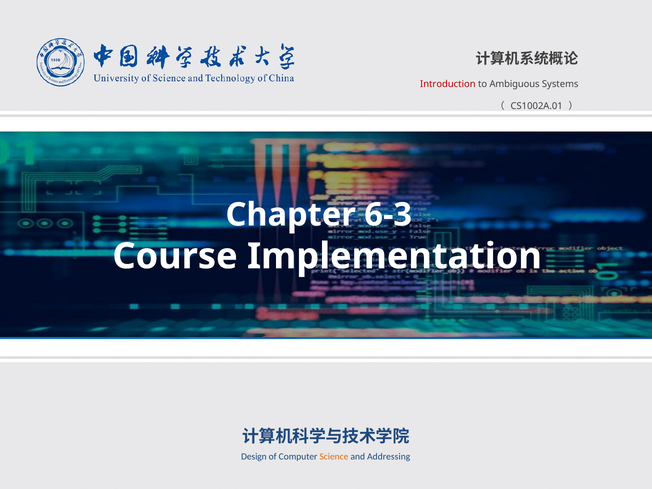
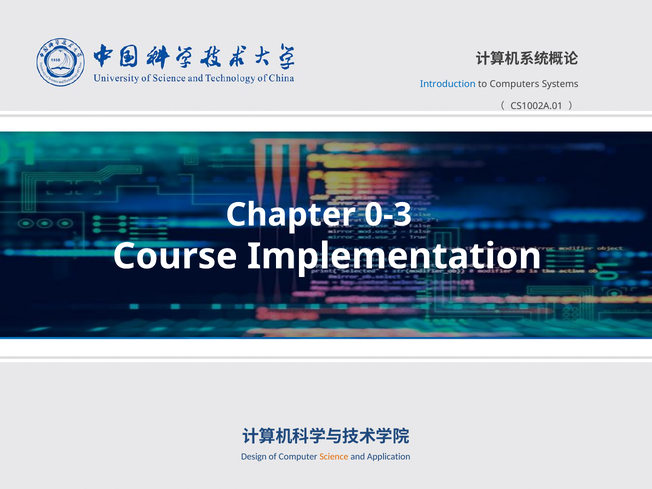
Introduction colour: red -> blue (448, 84)
Ambiguous: Ambiguous -> Computers (514, 84)
6-3: 6-3 -> 0-3 (388, 215)
Addressing: Addressing -> Application (389, 456)
